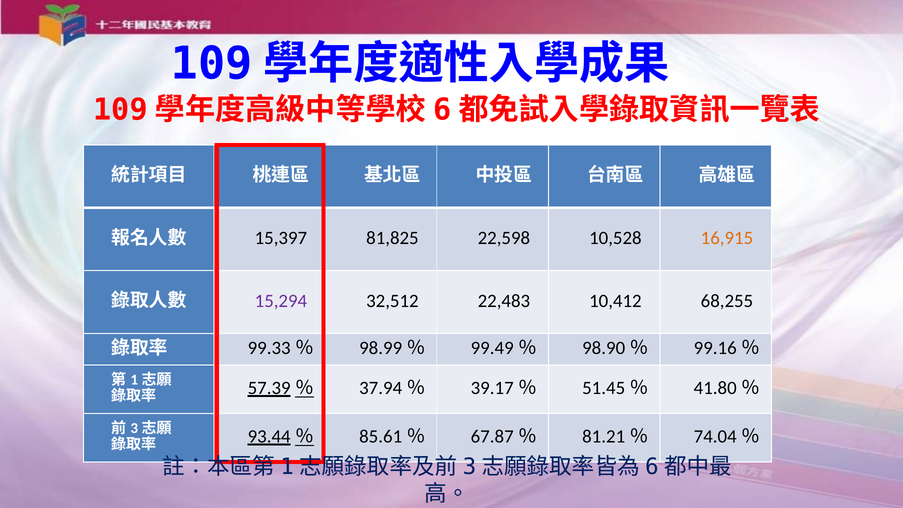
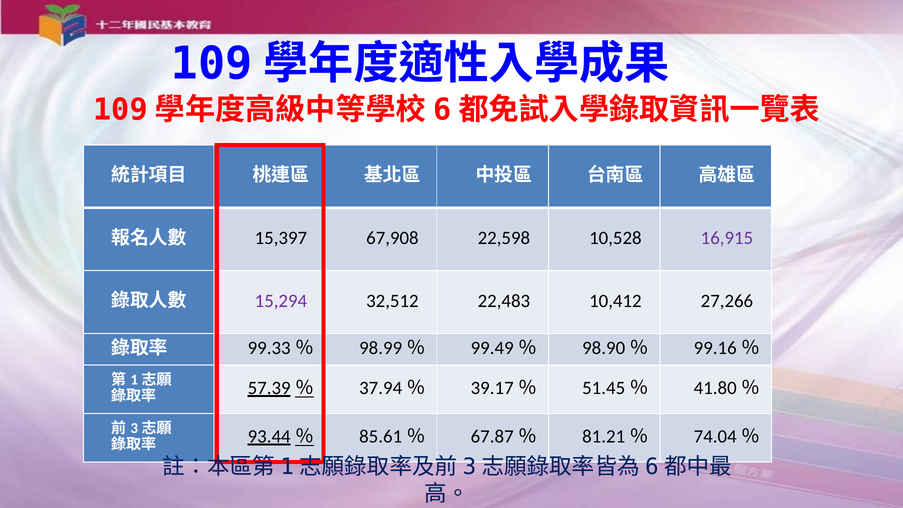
81,825: 81,825 -> 67,908 (392, 238)
16,915 colour: orange -> purple (727, 238)
68,255: 68,255 -> 27,266 (727, 301)
